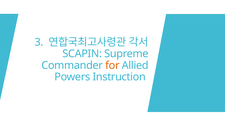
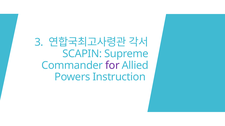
for colour: orange -> purple (112, 66)
